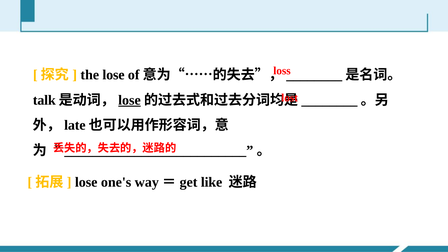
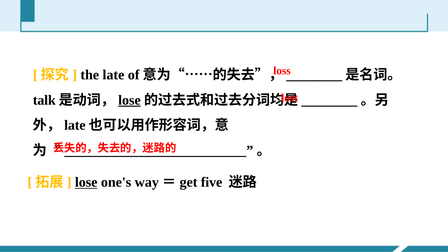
the lose: lose -> late (113, 75)
lose underline: none -> present (86, 182)
like: like -> five (212, 182)
